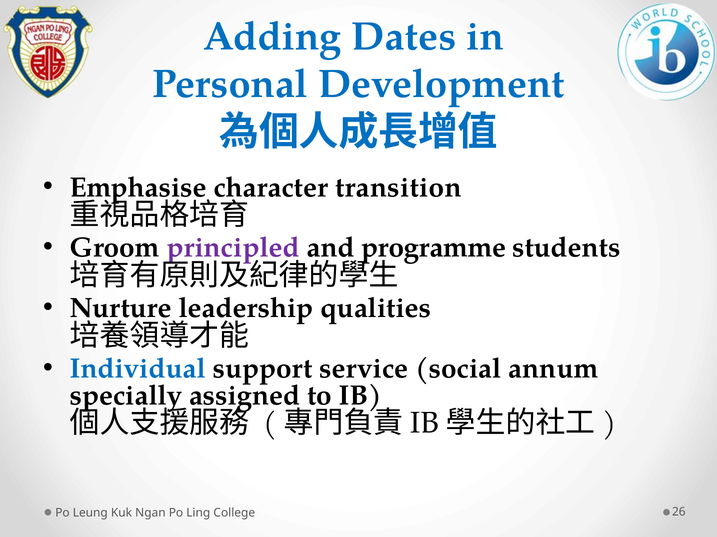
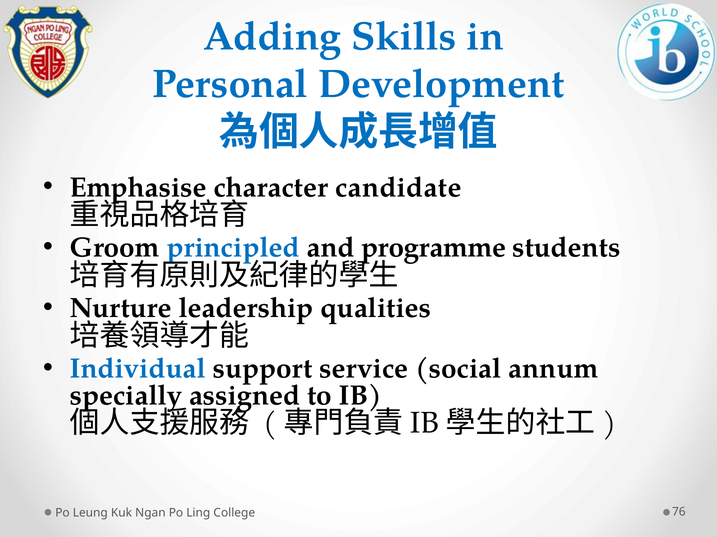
Dates: Dates -> Skills (404, 37)
transition: transition -> candidate (398, 188)
principled colour: purple -> blue (233, 248)
26: 26 -> 76 (679, 513)
